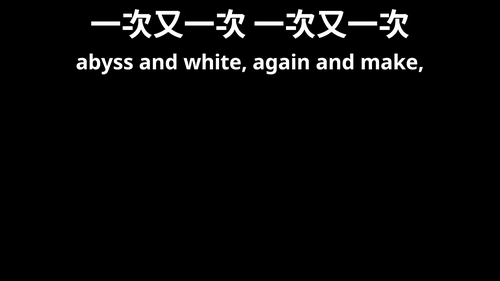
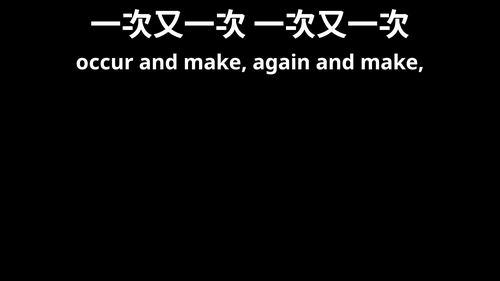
abyss: abyss -> occur (105, 63)
white: white -> make (215, 63)
